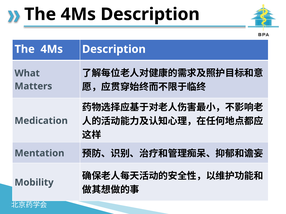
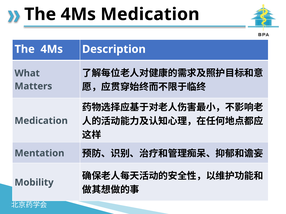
Description: Description -> Medication (150, 14)
